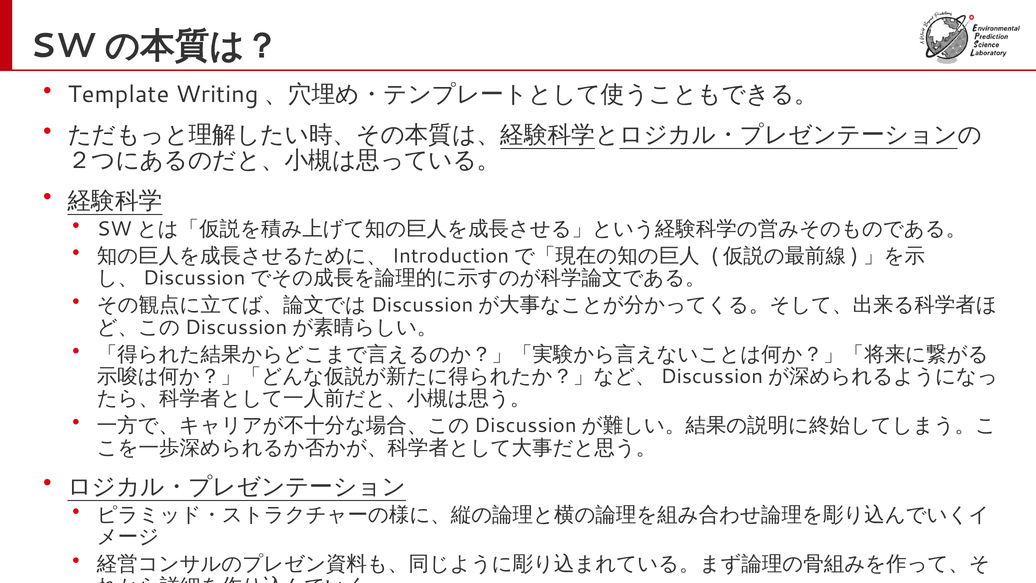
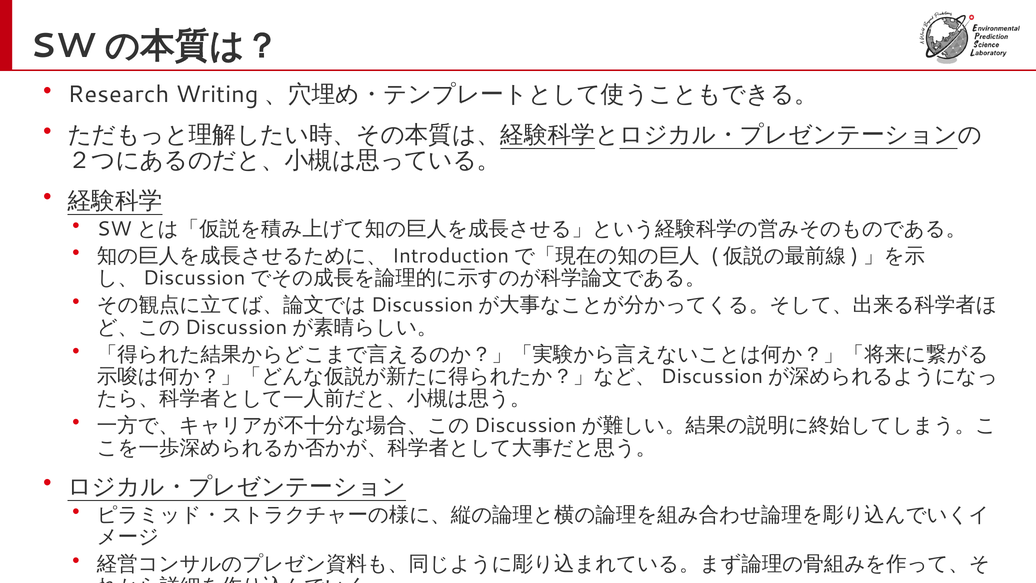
Template: Template -> Research (118, 95)
